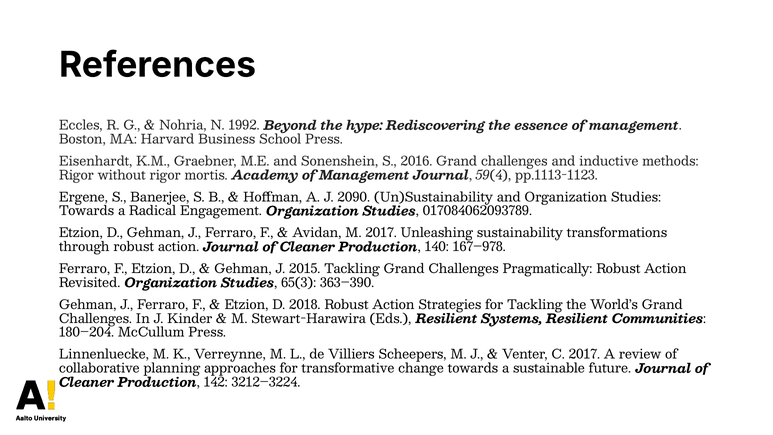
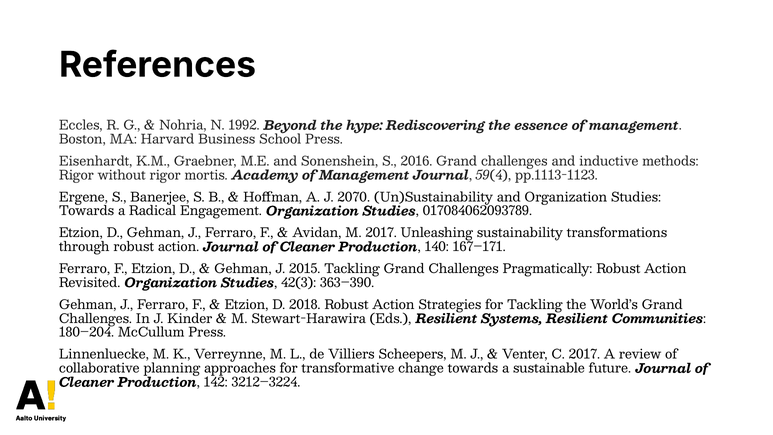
2090: 2090 -> 2070 (354, 197)
167–978: 167–978 -> 167–171 (479, 247)
65(3: 65(3 -> 42(3 (299, 283)
